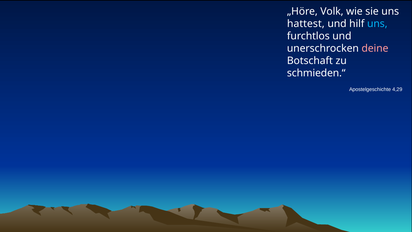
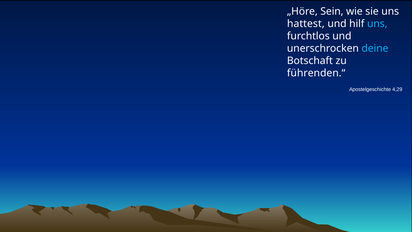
Volk: Volk -> Sein (332, 11)
deine colour: pink -> light blue (375, 48)
schmieden.“: schmieden.“ -> führenden.“ (316, 73)
